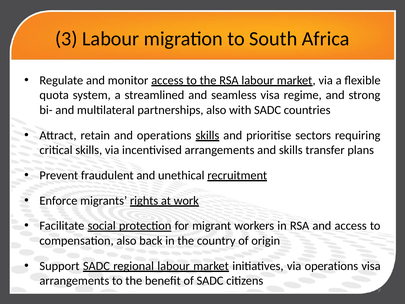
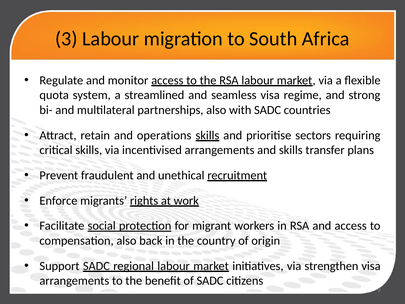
via operations: operations -> strengthen (331, 266)
